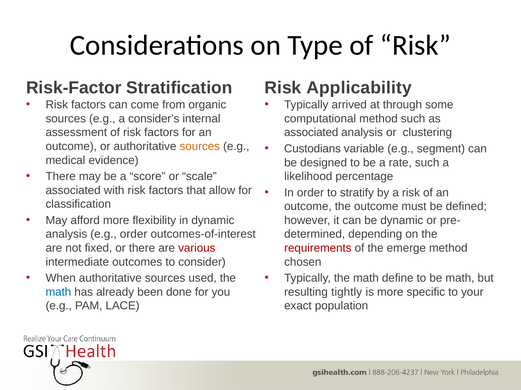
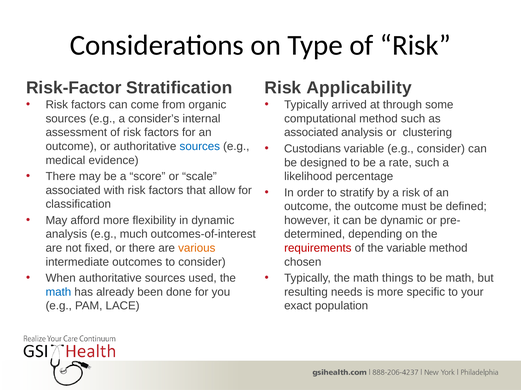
sources colour: orange -> blue (200, 147)
e.g segment: segment -> consider (441, 149)
e.g order: order -> much (134, 235)
various colour: red -> orange (197, 248)
the emerge: emerge -> variable (406, 248)
define: define -> things (398, 279)
tightly: tightly -> needs (347, 292)
